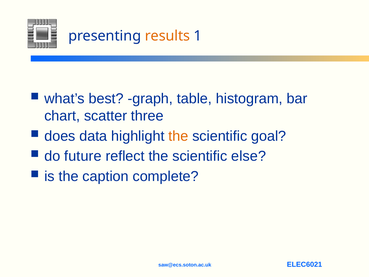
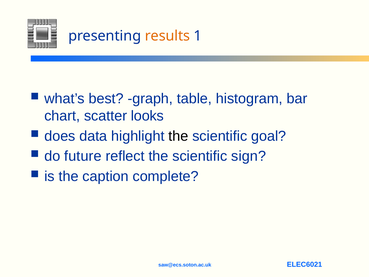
three: three -> looks (147, 116)
the colour: orange -> black (178, 136)
else: else -> sign (249, 156)
